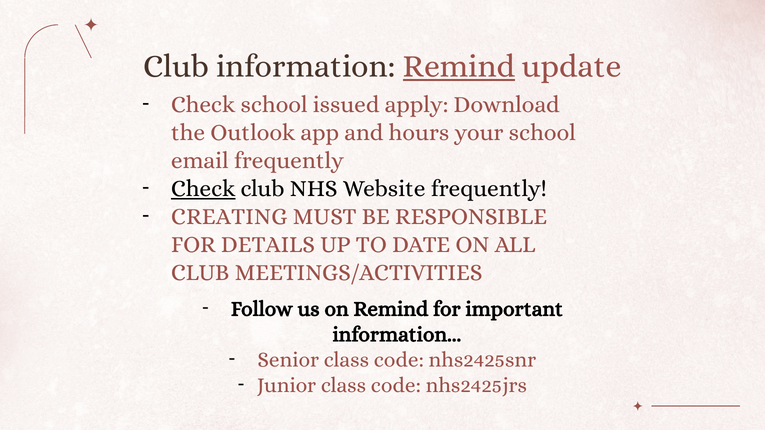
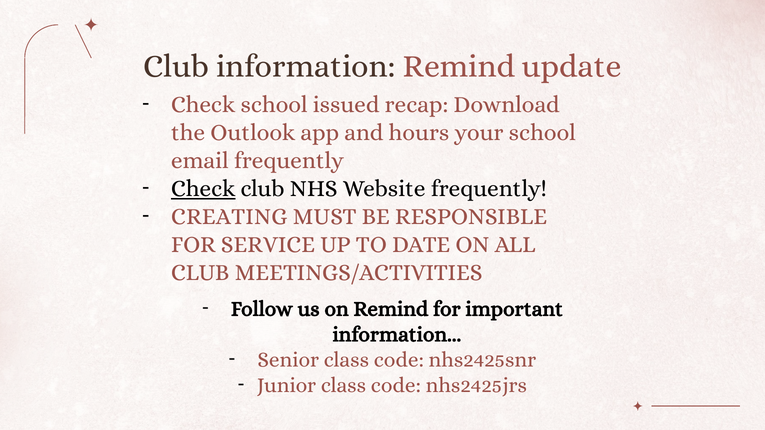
Remind underline: present -> none (459, 66)
apply: apply -> recap (417, 105)
DETAILS: DETAILS -> SERVICE (268, 245)
